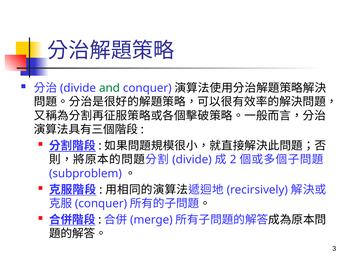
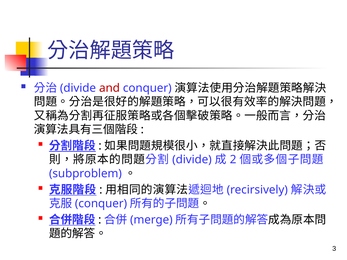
and colour: green -> red (109, 88)
